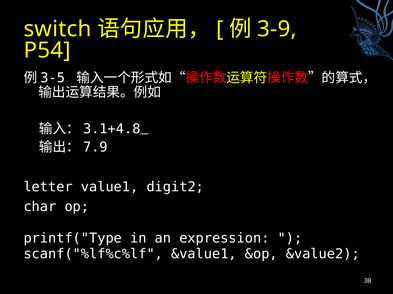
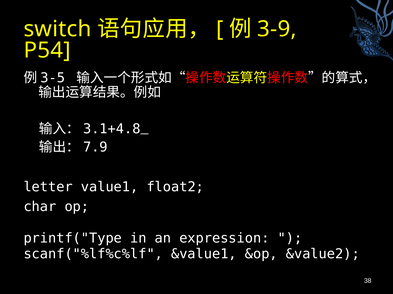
digit2: digit2 -> float2 (175, 187)
